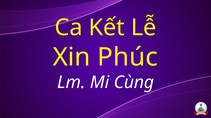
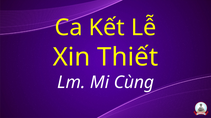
Phúc: Phúc -> Thiết (128, 57)
